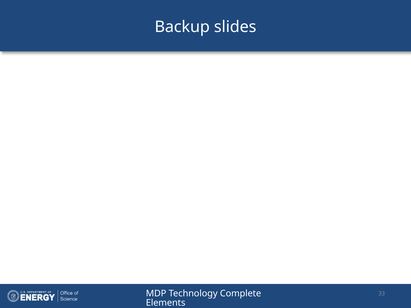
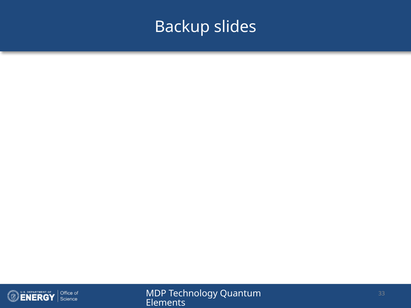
Complete: Complete -> Quantum (241, 294)
